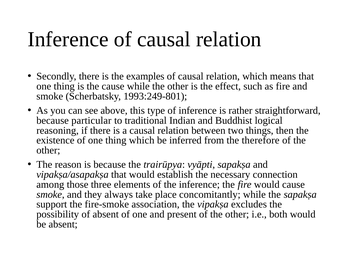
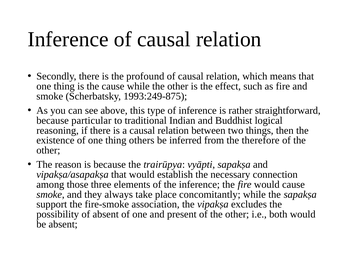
examples: examples -> profound (145, 76)
1993:249-801: 1993:249-801 -> 1993:249-875 (155, 96)
thing which: which -> others (142, 140)
